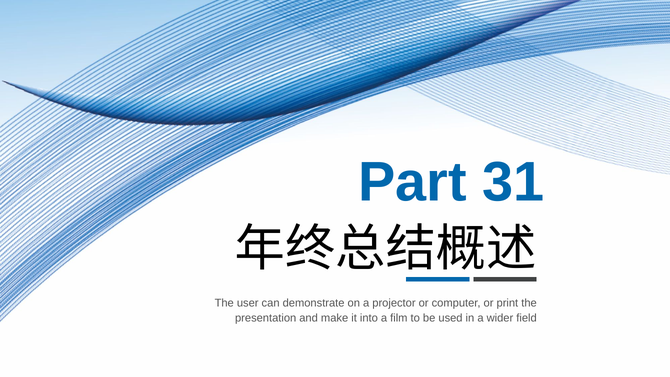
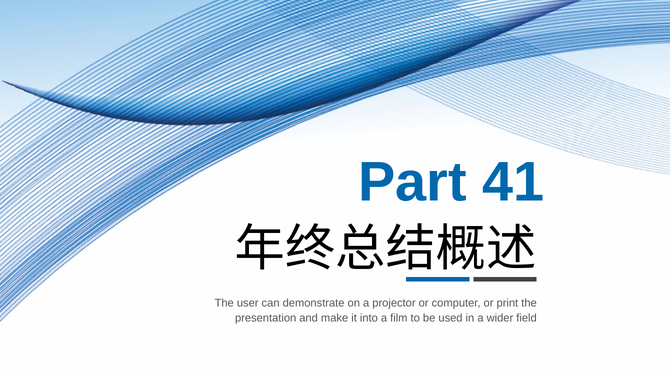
31: 31 -> 41 (513, 182)
